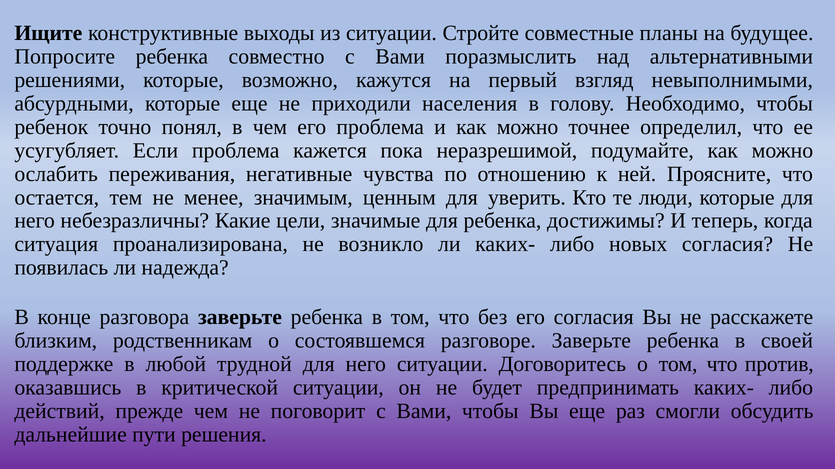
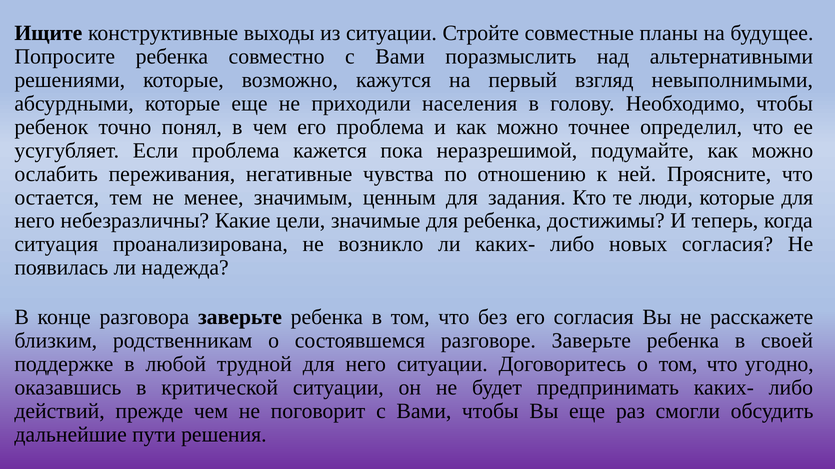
уверить: уверить -> задания (527, 198)
против: против -> угодно (779, 365)
